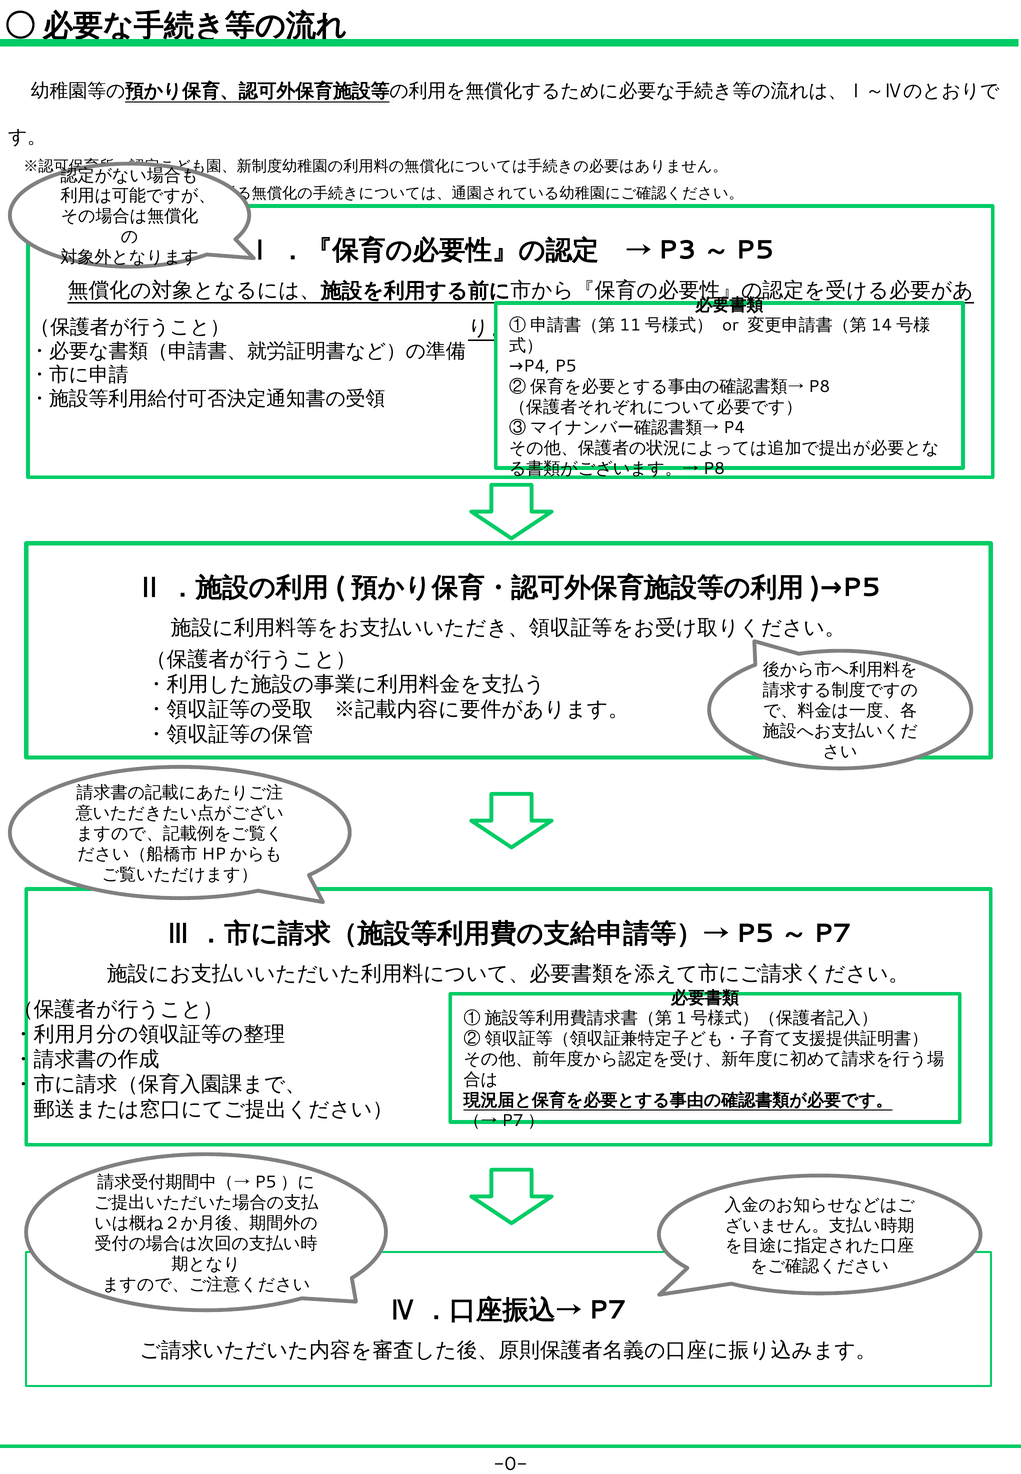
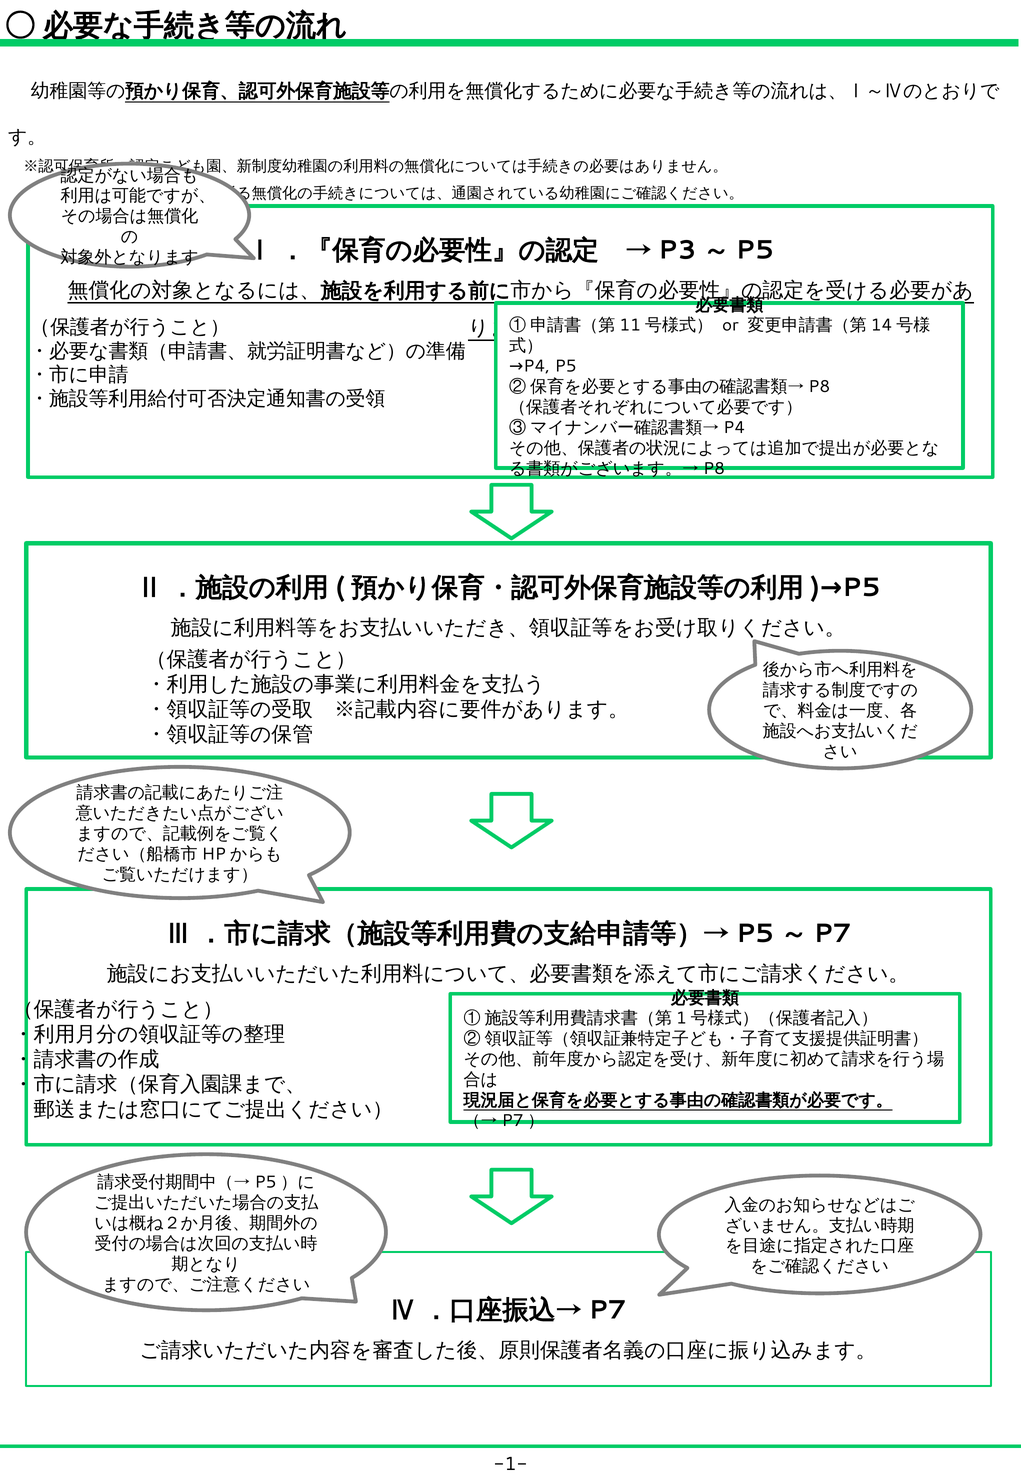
-0-: -0- -> -1- (510, 1465)
